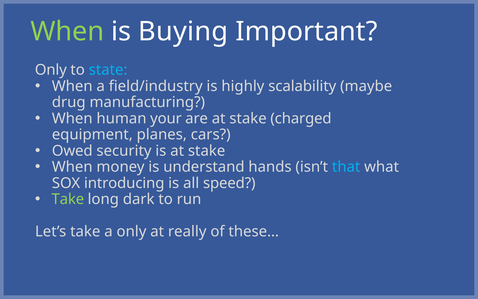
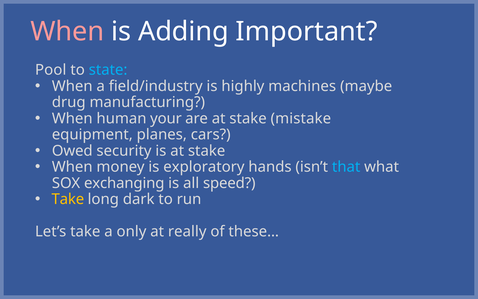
When colour: light green -> pink (67, 32)
Buying: Buying -> Adding (183, 32)
Only: Only -> Pool (51, 70)
scalability: scalability -> machines (302, 86)
charged: charged -> mistake (301, 118)
understand: understand -> exploratory (204, 167)
introducing: introducing -> exchanging (124, 183)
Take colour: light green -> yellow (68, 199)
